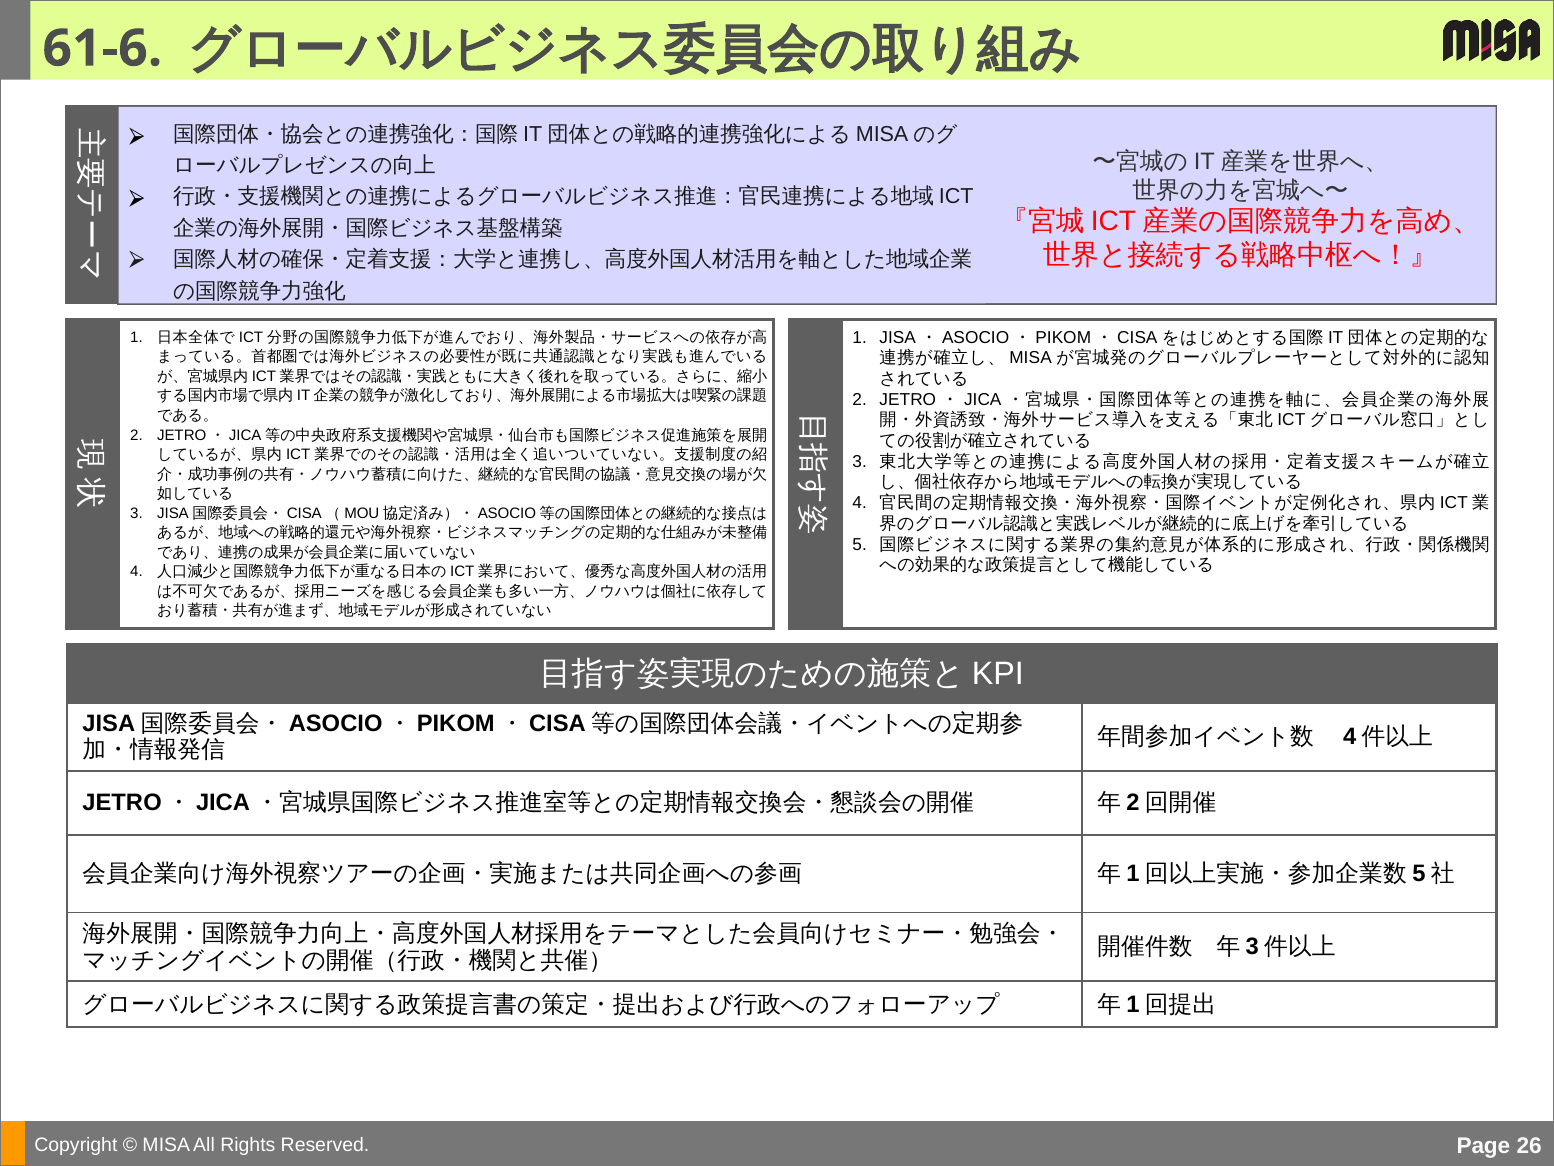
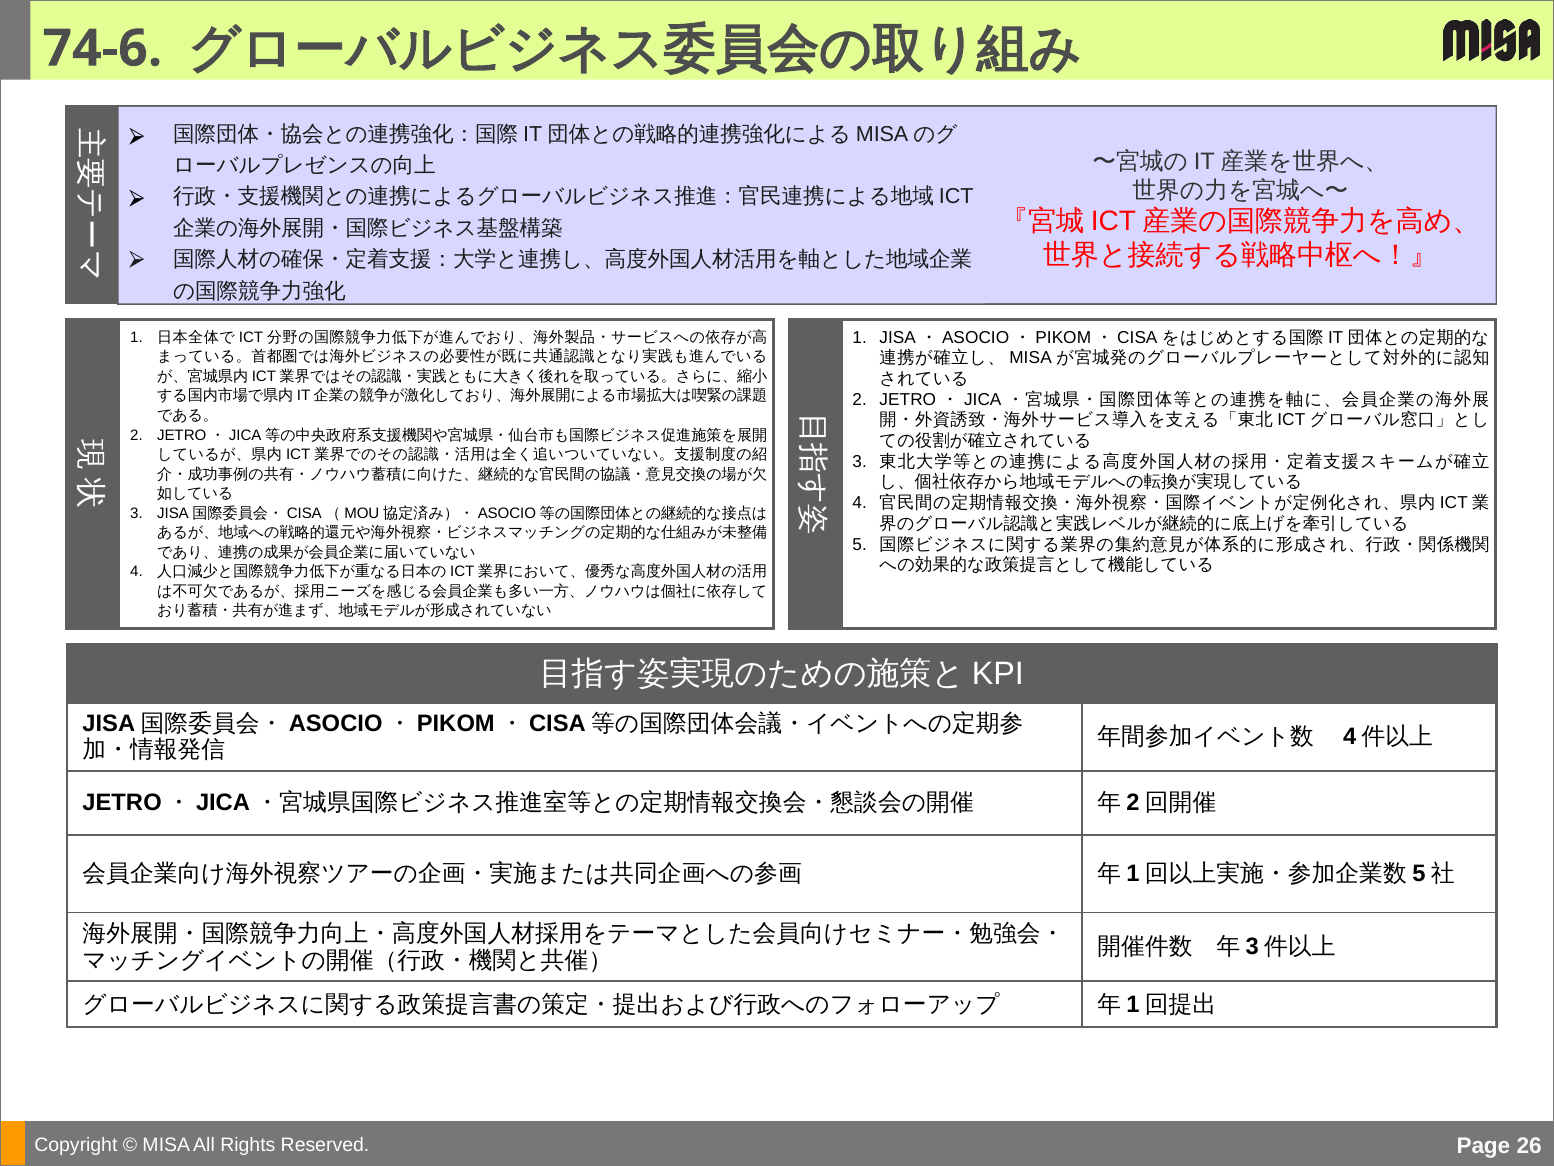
61-6: 61-6 -> 74-6 (102, 49)
